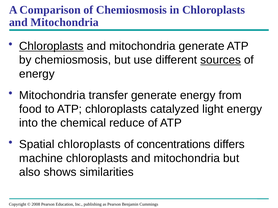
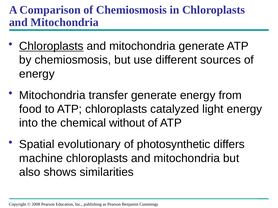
sources underline: present -> none (221, 60)
reduce: reduce -> without (127, 123)
Spatial chloroplasts: chloroplasts -> evolutionary (89, 145)
concentrations: concentrations -> photosynthetic (174, 145)
